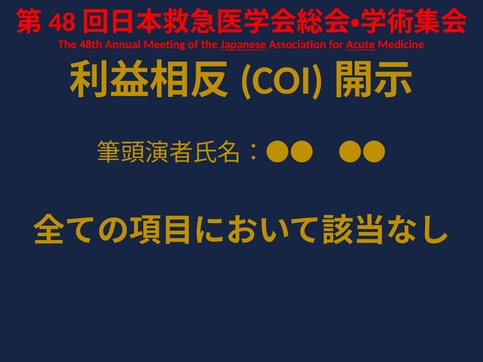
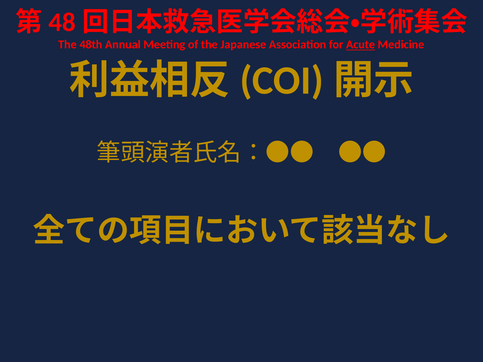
Japanese underline: present -> none (243, 45)
